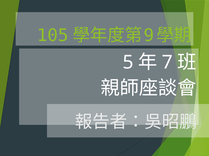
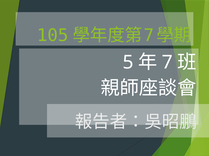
9: 9 -> 7 (149, 36)
